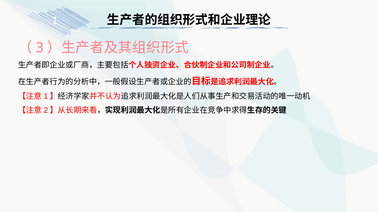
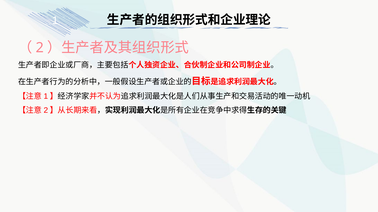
3: 3 -> 2 (40, 48)
